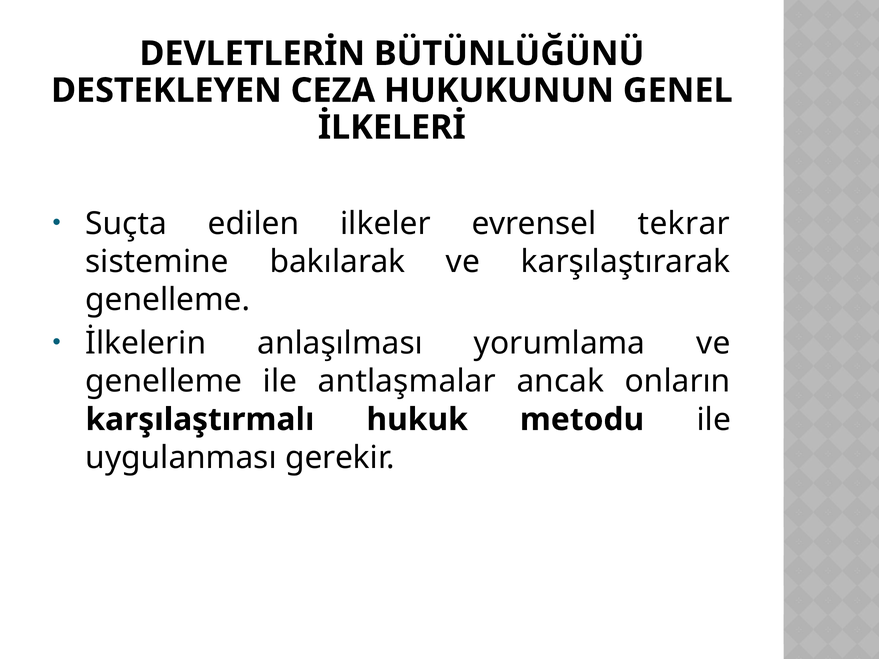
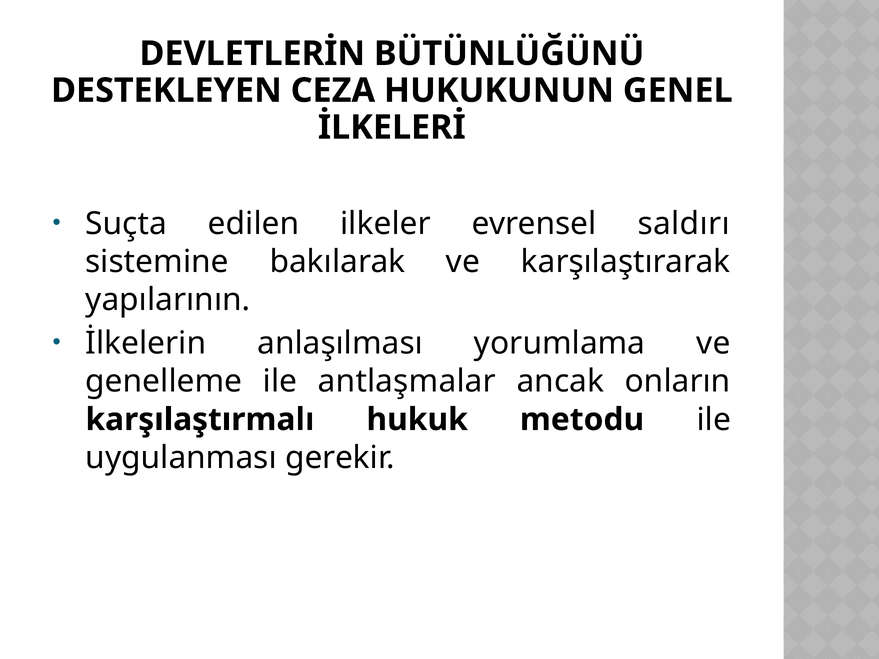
tekrar: tekrar -> saldırı (684, 224)
genelleme: genelleme -> yapılarının (168, 300)
